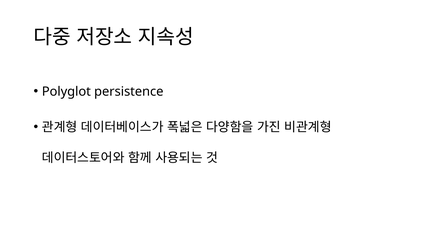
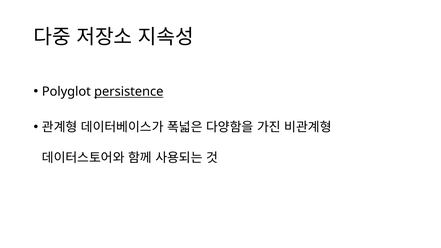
persistence underline: none -> present (129, 92)
